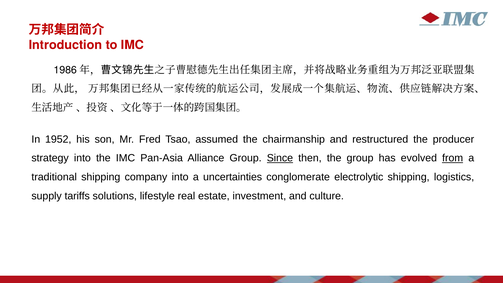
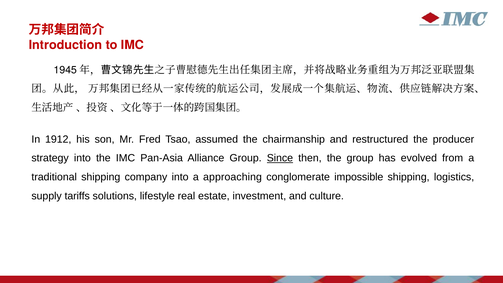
1986: 1986 -> 1945 (65, 70)
1952: 1952 -> 1912 (58, 139)
from underline: present -> none (453, 158)
uncertainties: uncertainties -> approaching (233, 177)
electrolytic: electrolytic -> impossible (359, 177)
